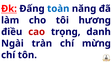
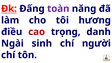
toàn colour: blue -> purple (58, 9)
tràn: tràn -> sinh (42, 43)
mừng: mừng -> người (96, 43)
